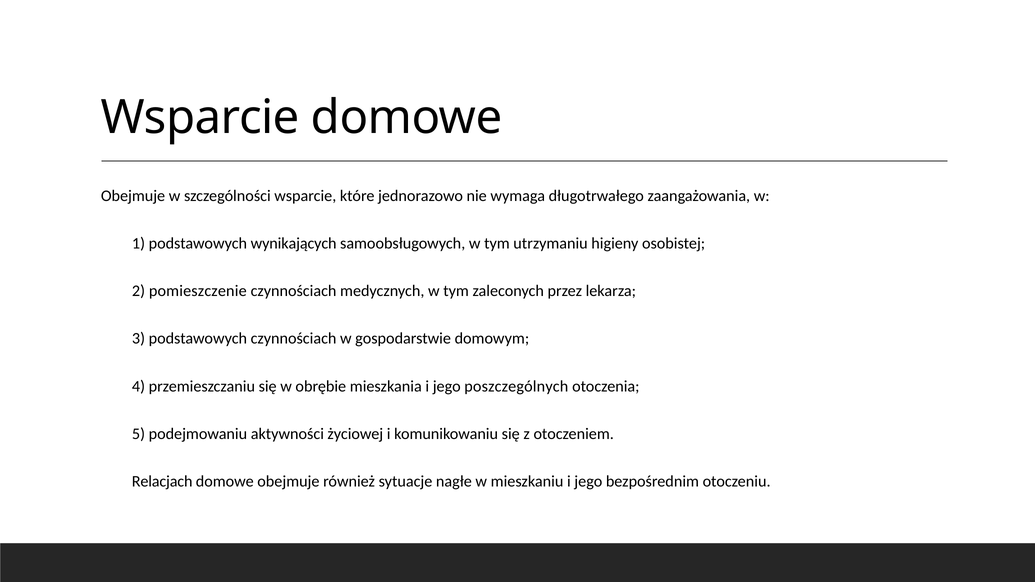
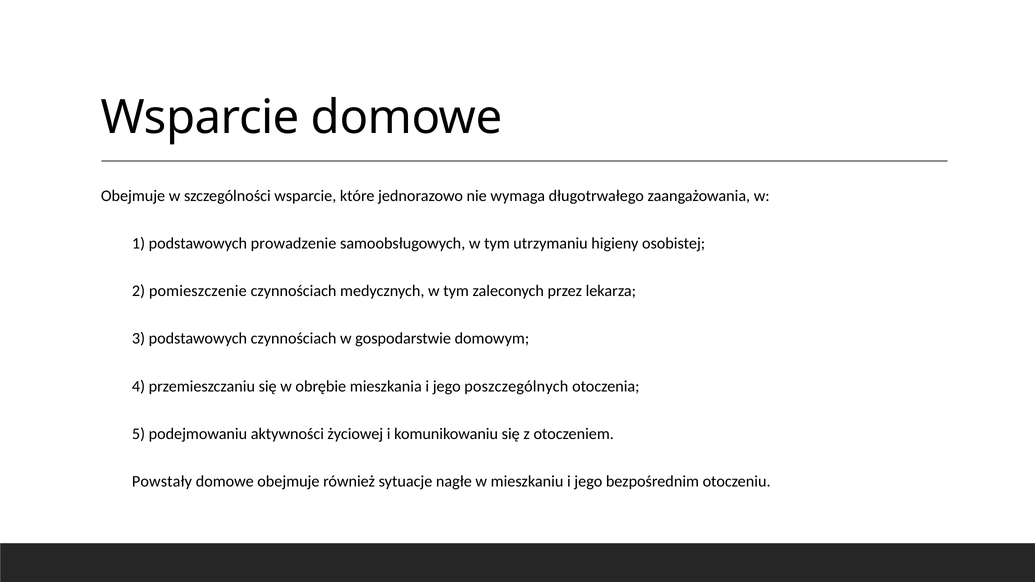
wynikających: wynikających -> prowadzenie (294, 244)
Relacjach: Relacjach -> Powstały (162, 481)
